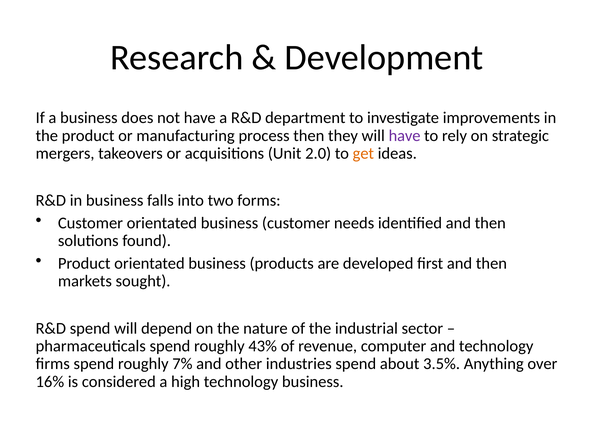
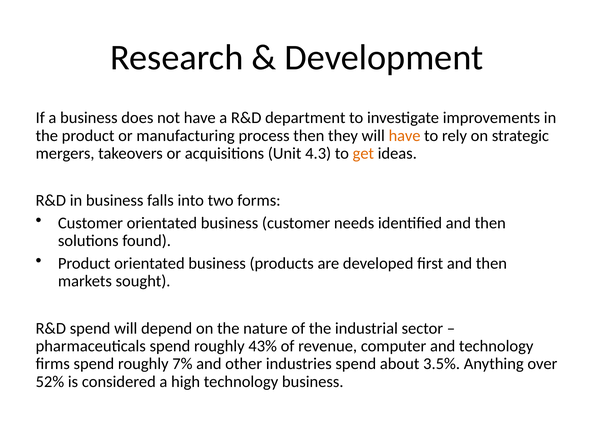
have colour: purple -> orange (405, 136)
2.0: 2.0 -> 4.3 (318, 154)
16%: 16% -> 52% (50, 382)
